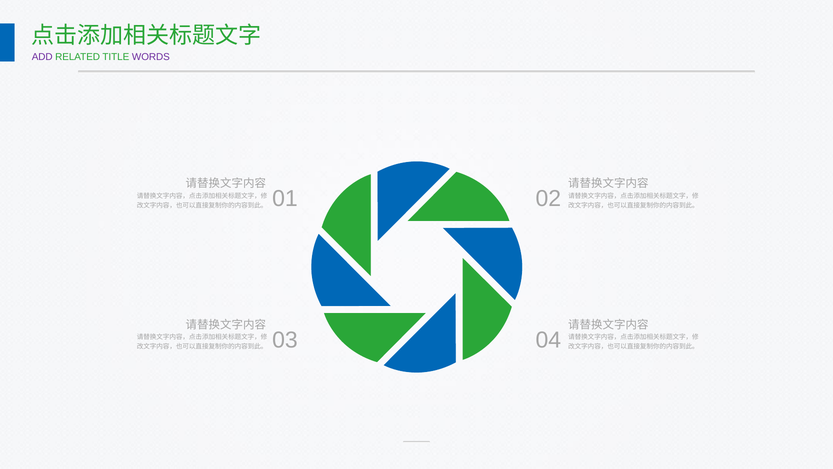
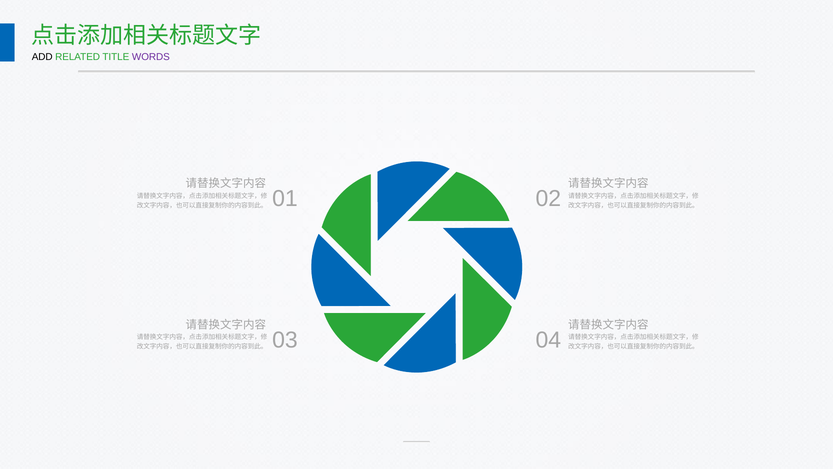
ADD colour: purple -> black (42, 57)
